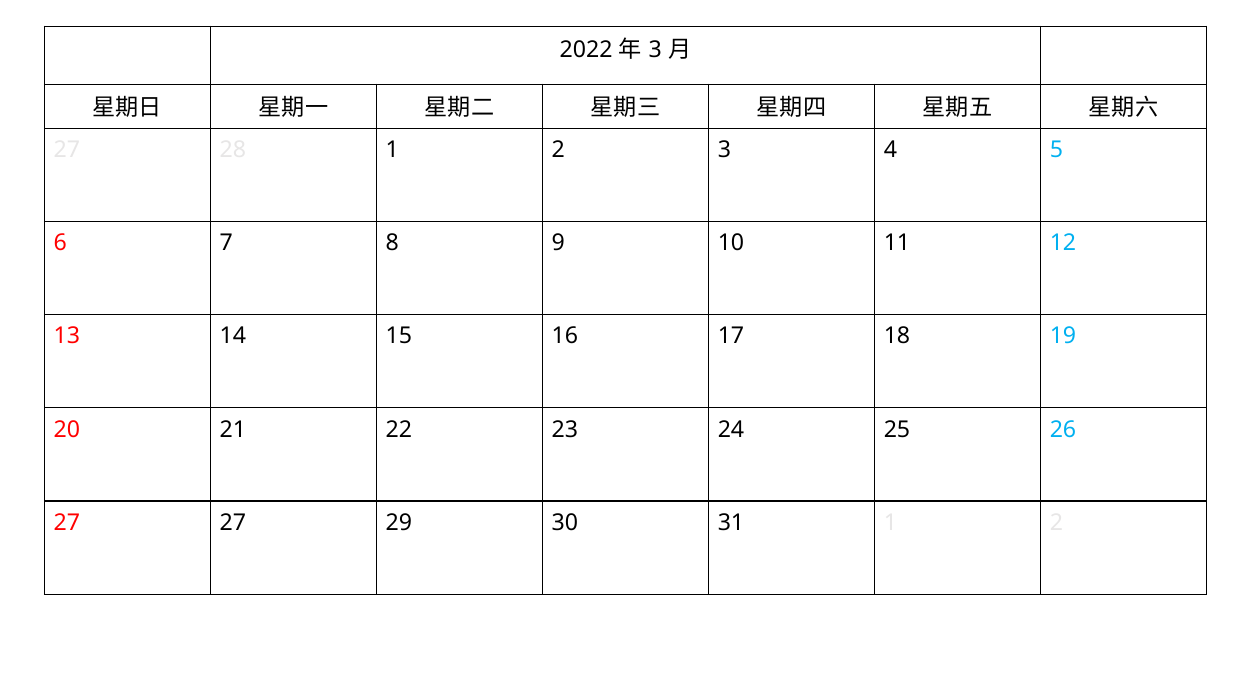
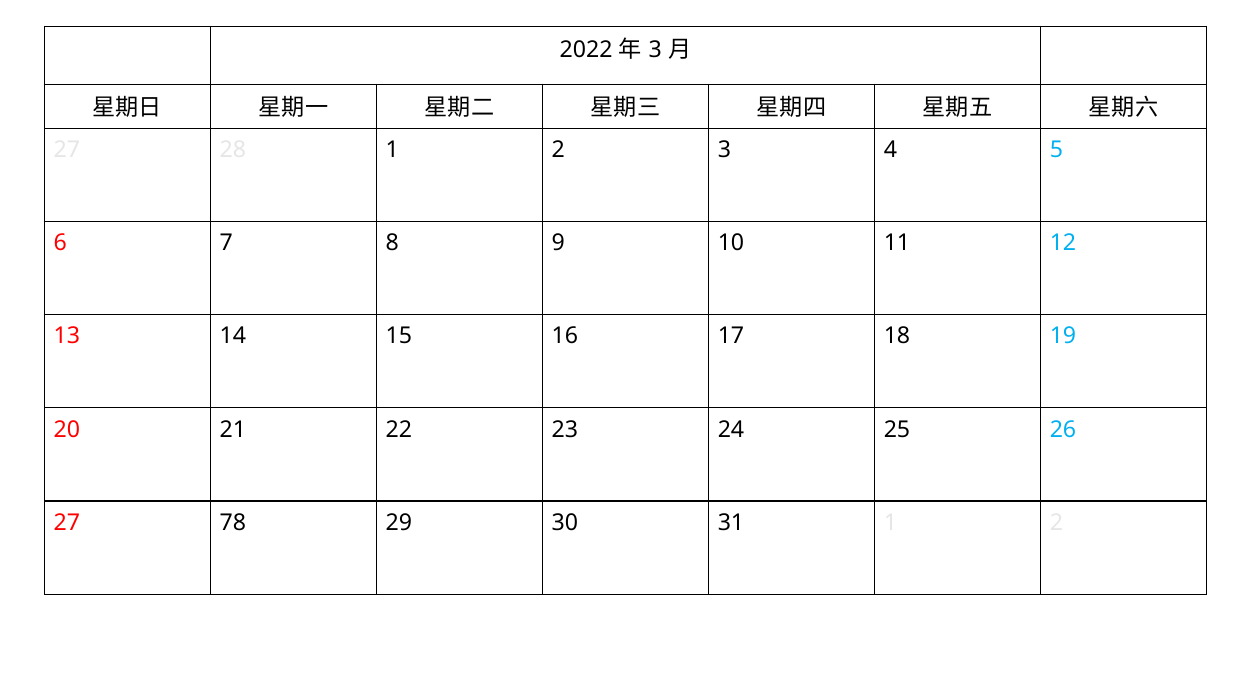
27 27: 27 -> 78 (233, 522)
